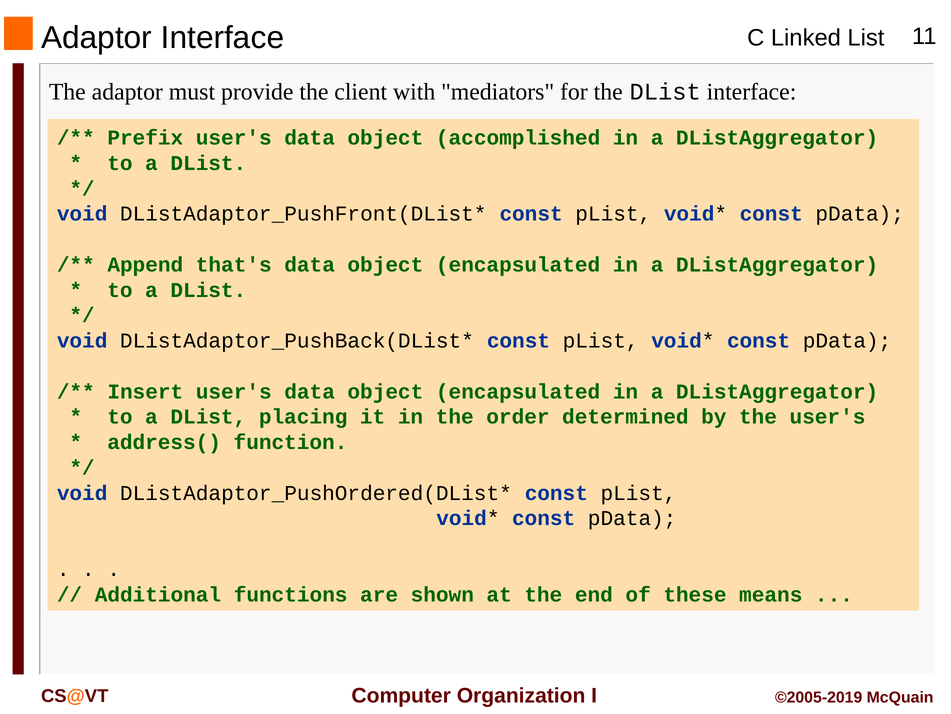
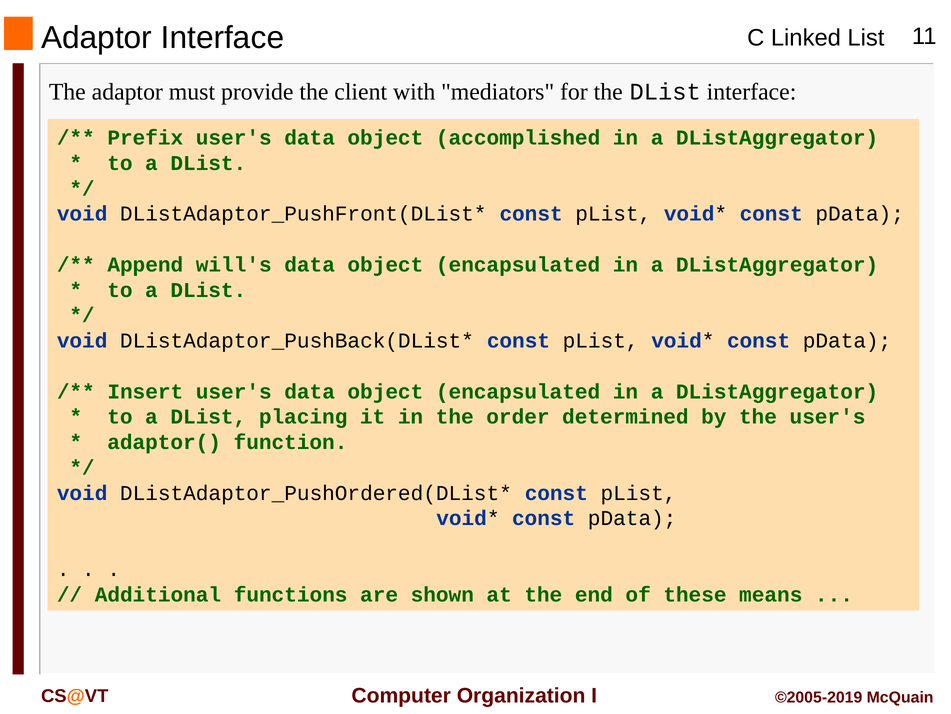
that's: that's -> will's (234, 264)
address(: address( -> adaptor( (164, 442)
